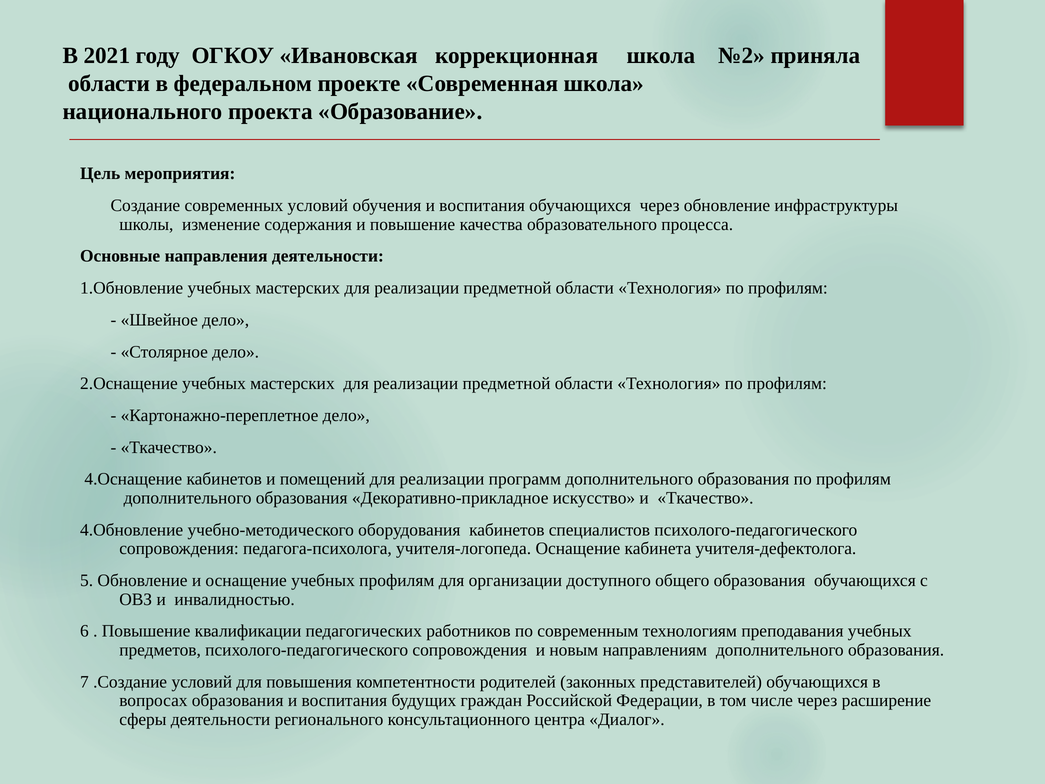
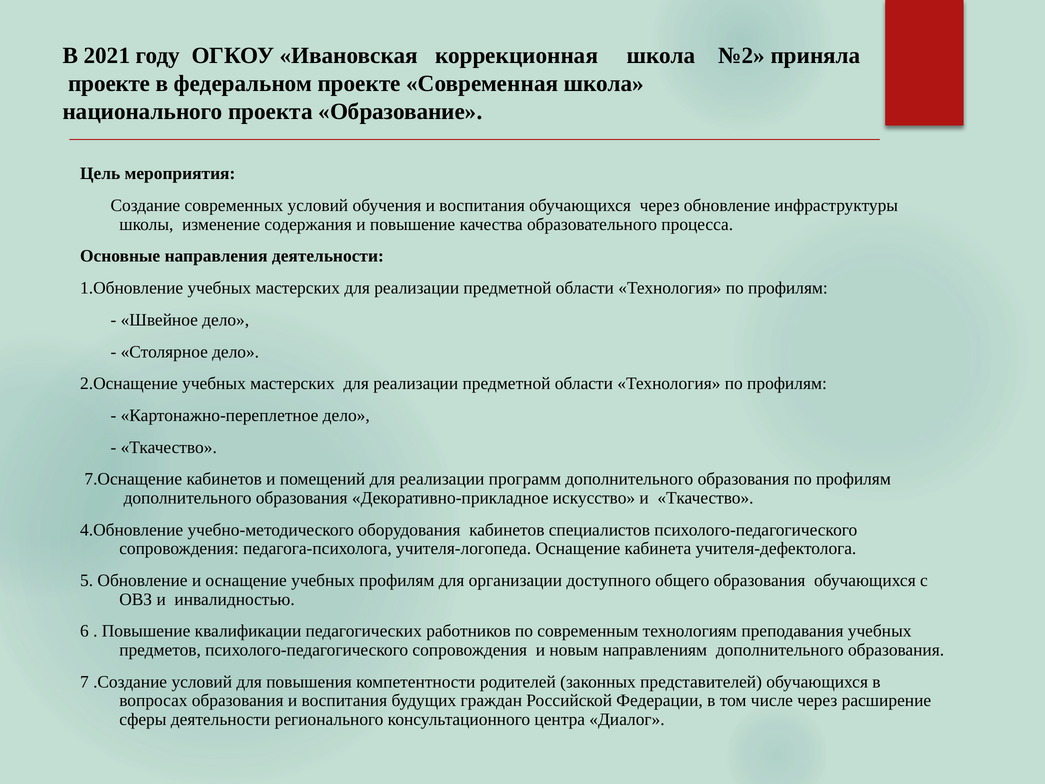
области: области -> проекте (109, 83)
4.Оснащение: 4.Оснащение -> 7.Оснащение (133, 479)
